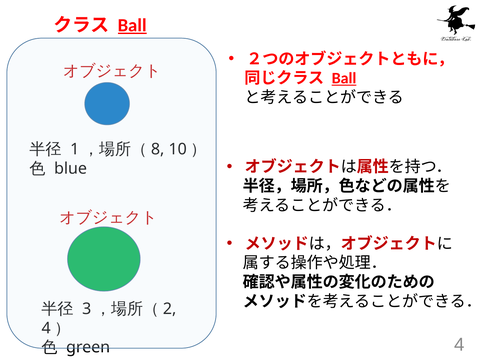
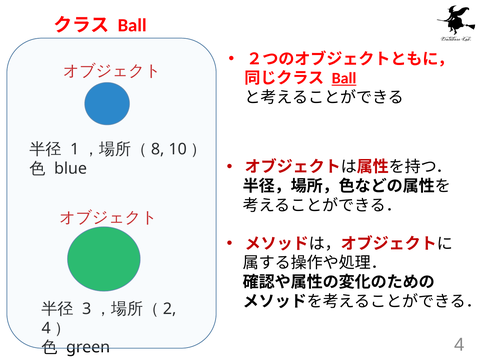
Ball underline: present -> none (132, 25)
